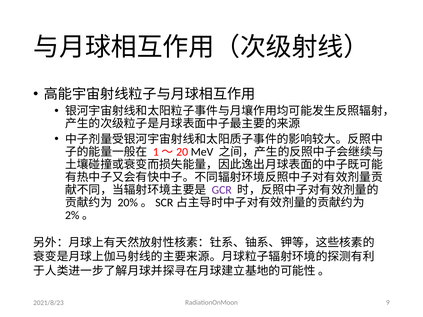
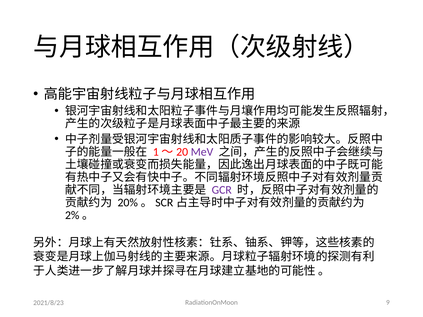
MeV colour: black -> purple (202, 152)
